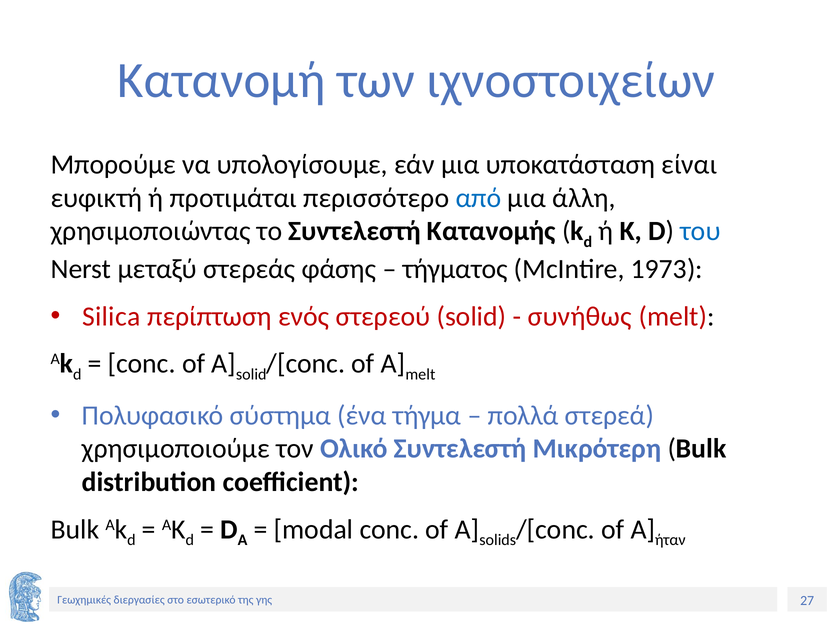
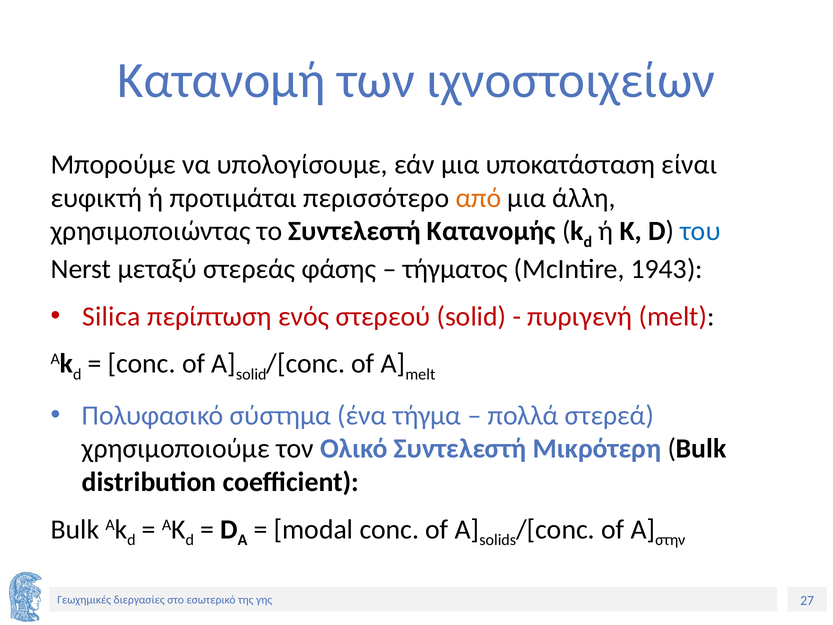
από colour: blue -> orange (478, 198)
1973: 1973 -> 1943 (667, 269)
συνήθως: συνήθως -> πυριγενή (580, 316)
ήταν: ήταν -> στην (670, 540)
